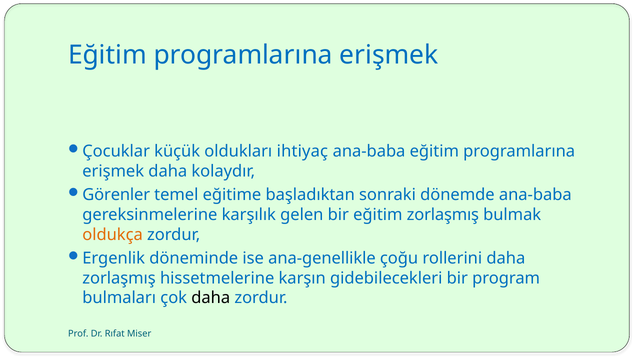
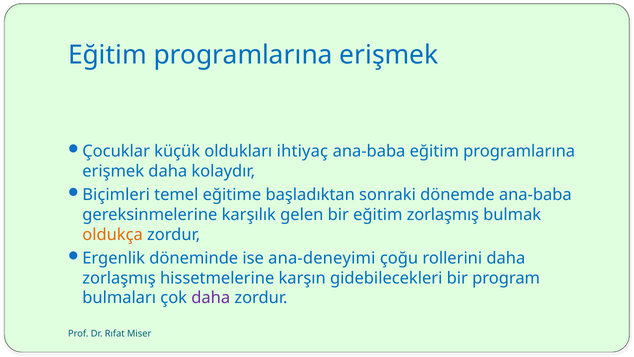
Görenler: Görenler -> Biçimleri (116, 195)
ana-genellikle: ana-genellikle -> ana-deneyimi (322, 258)
daha colour: black -> purple (211, 298)
